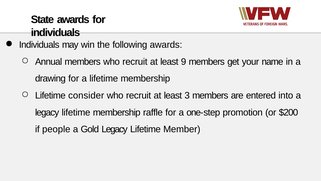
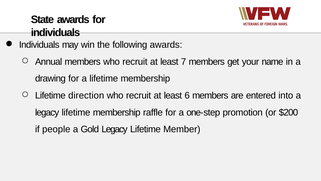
9: 9 -> 7 (184, 62)
consider: consider -> direction (86, 95)
3: 3 -> 6 (187, 95)
